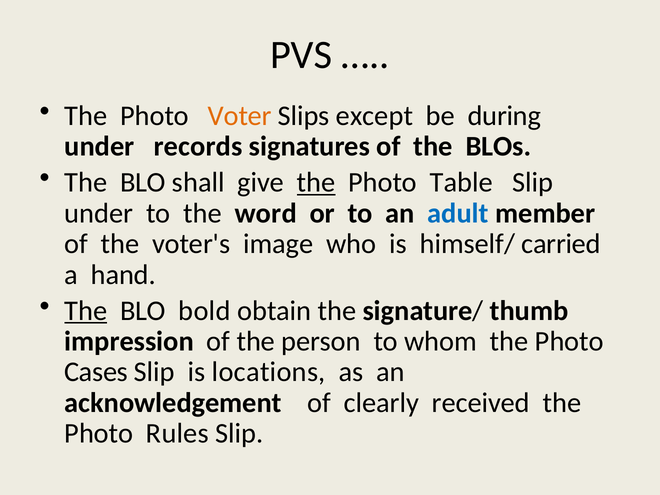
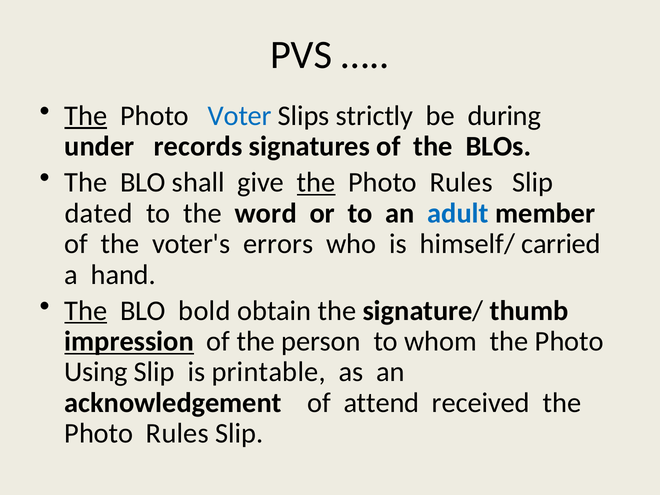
The underline: none -> present (86, 116)
Voter colour: orange -> blue (240, 116)
except: except -> strictly (375, 116)
Table: Table -> Rules (461, 183)
under: under -> dated (99, 213)
image: image -> errors (278, 244)
impression underline: none -> present (129, 341)
Cases: Cases -> Using (96, 372)
locations: locations -> printable (269, 372)
clearly: clearly -> attend (381, 403)
